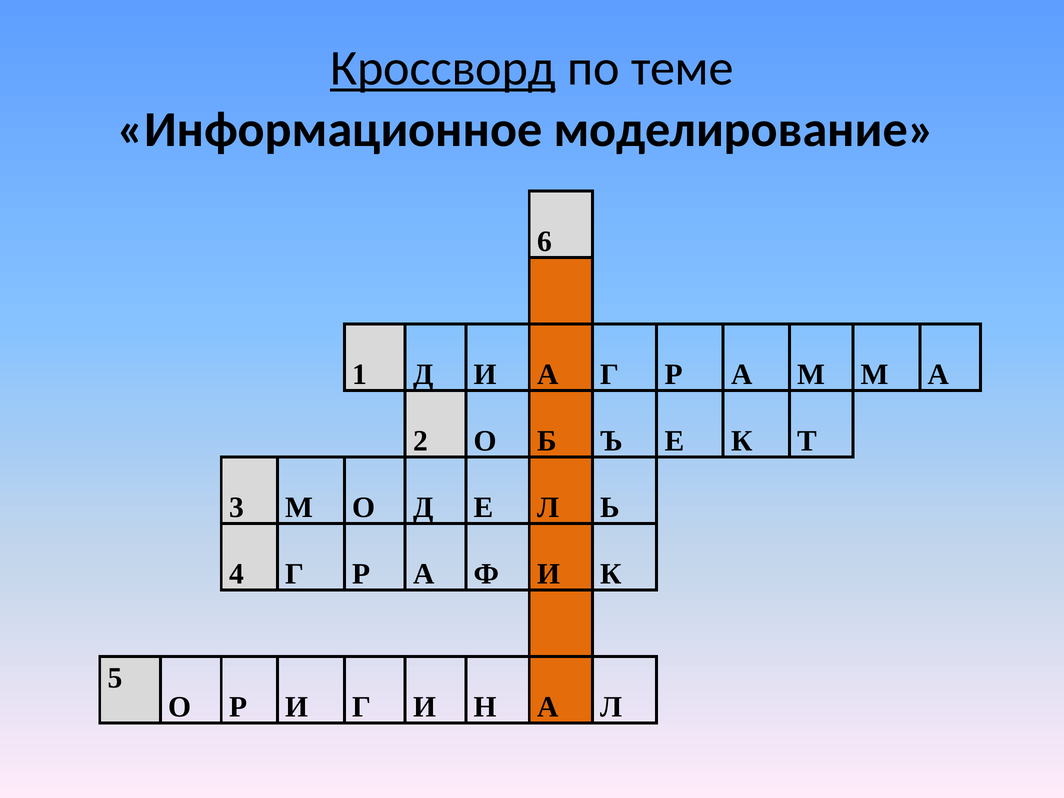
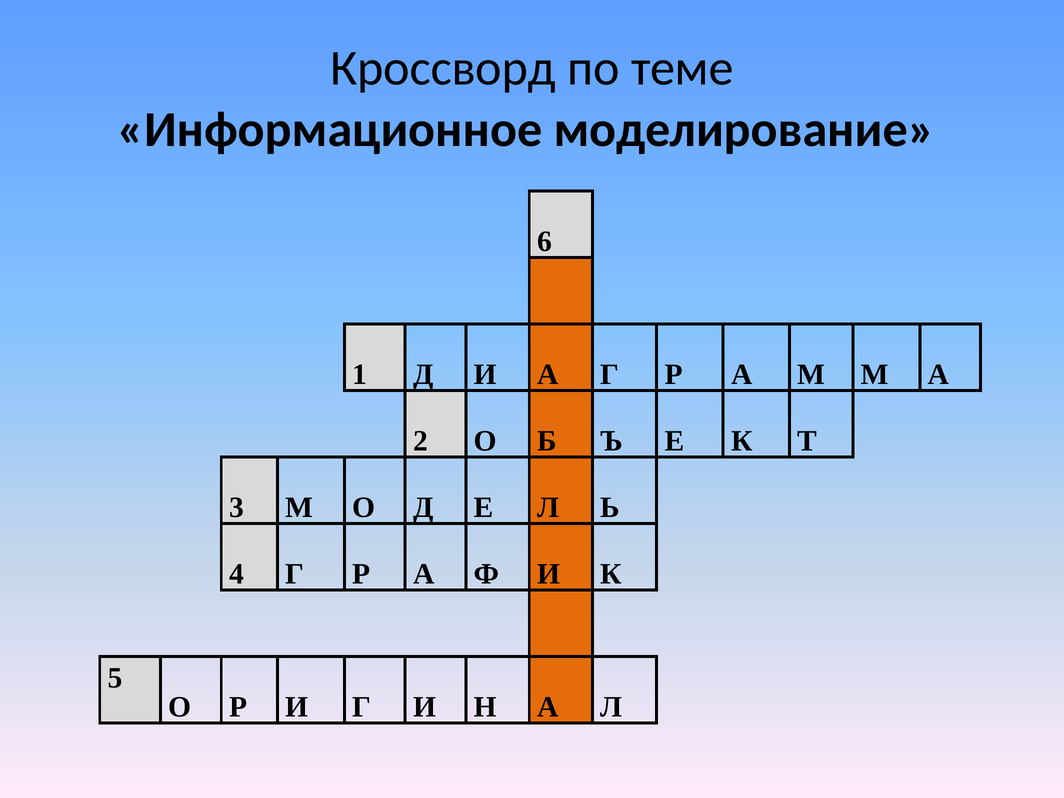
Кроссворд underline: present -> none (443, 68)
